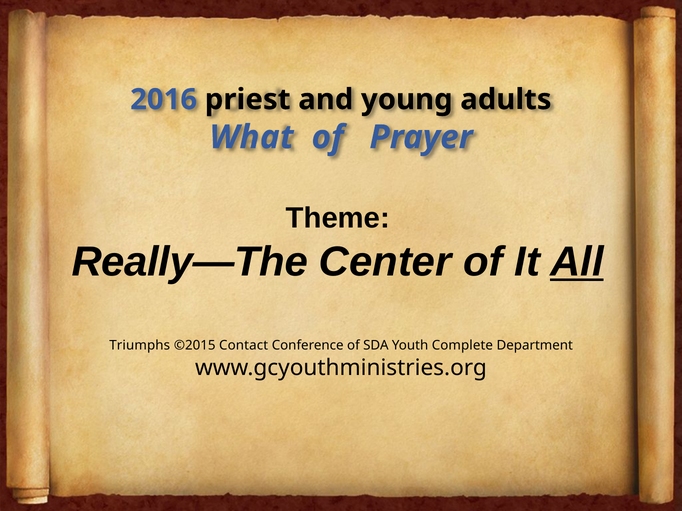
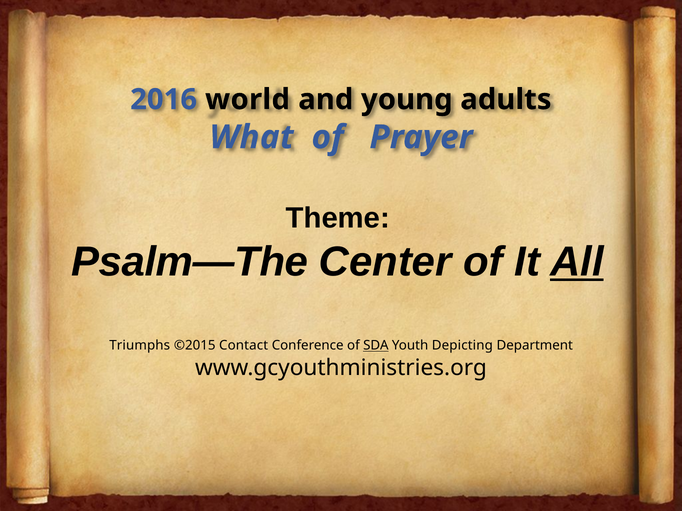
priest: priest -> world (248, 100)
Really—The: Really—The -> Psalm—The (190, 262)
SDA underline: none -> present (376, 346)
Complete: Complete -> Depicting (462, 346)
